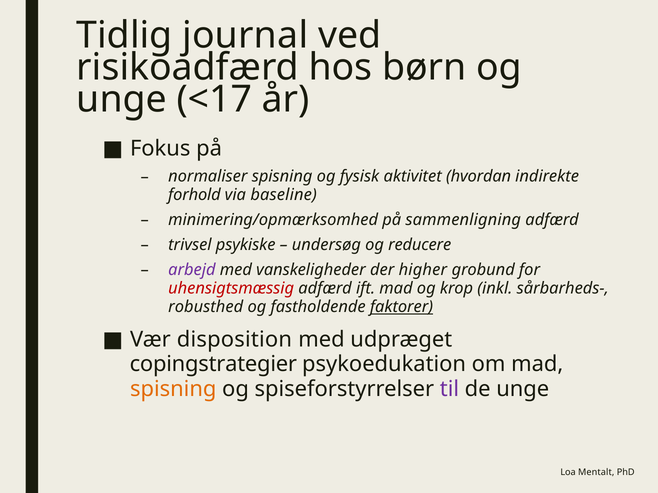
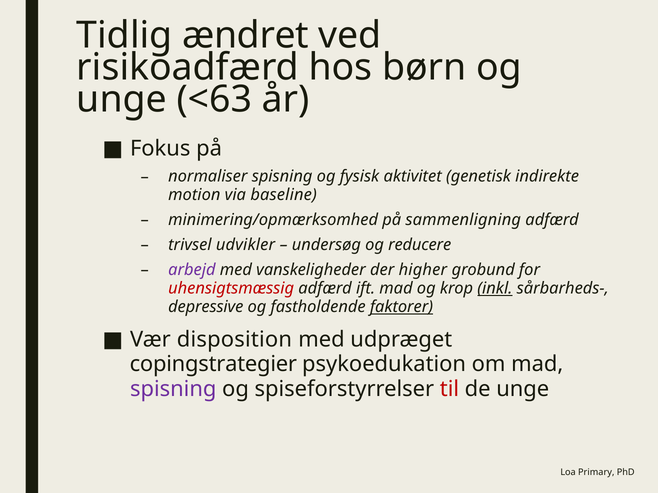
journal: journal -> ændret (245, 35)
<17: <17 -> <63 (214, 99)
hvordan: hvordan -> genetisk (479, 177)
forhold: forhold -> motion (194, 195)
psykiske: psykiske -> udvikler (246, 245)
inkl underline: none -> present (495, 289)
robusthed: robusthed -> depressive (206, 307)
spisning colour: orange -> purple (173, 389)
til colour: purple -> red (449, 389)
Mentalt: Mentalt -> Primary (596, 473)
